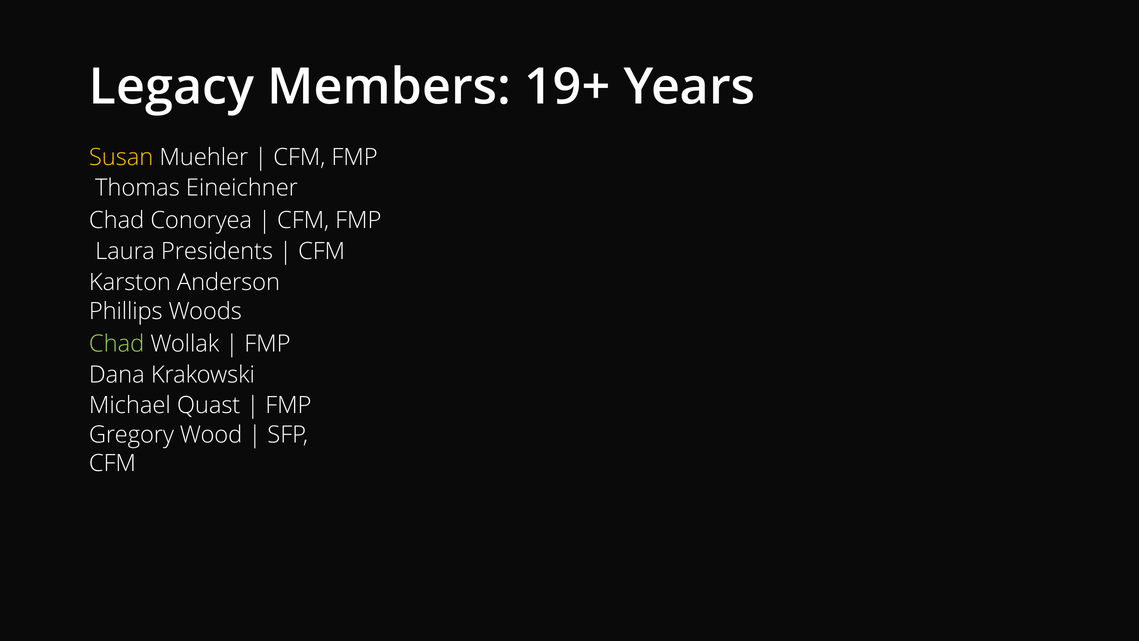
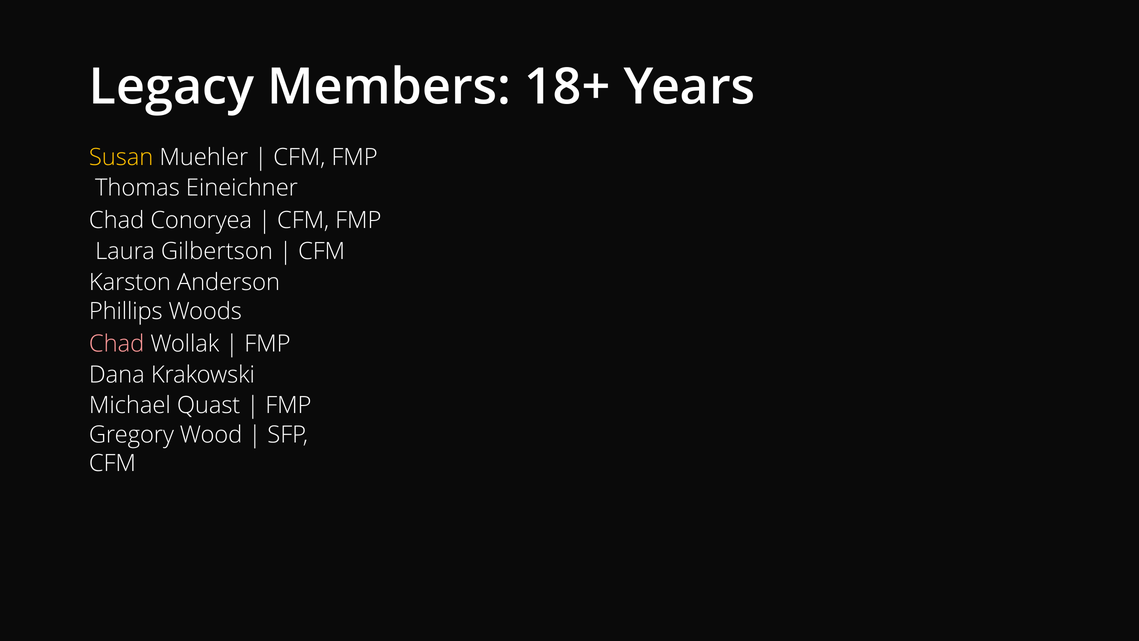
19+: 19+ -> 18+ (567, 87)
Presidents: Presidents -> Gilbertson (217, 251)
Chad colour: light green -> pink (117, 344)
